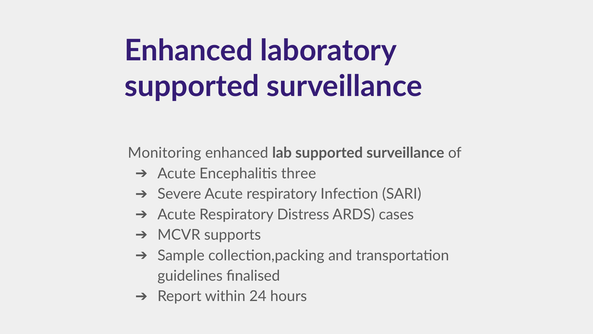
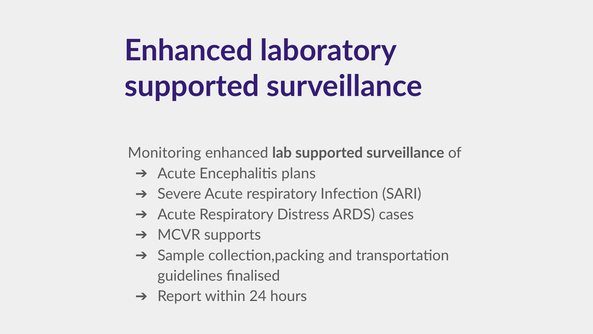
three: three -> plans (299, 173)
